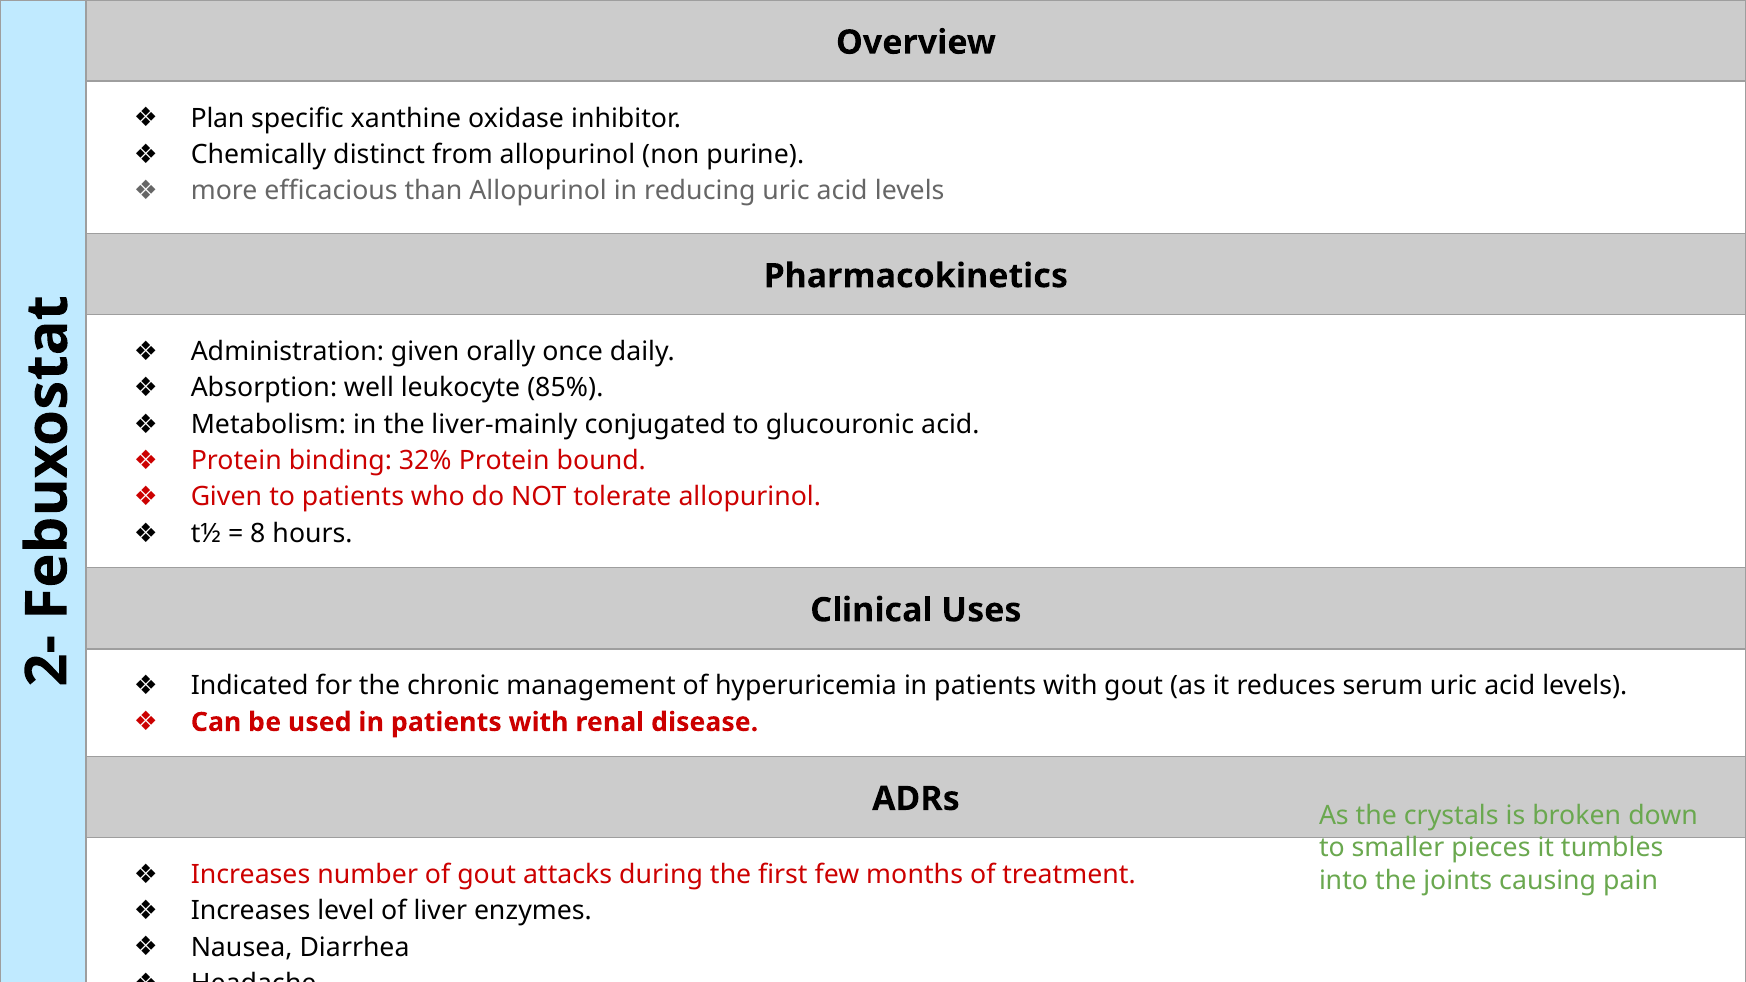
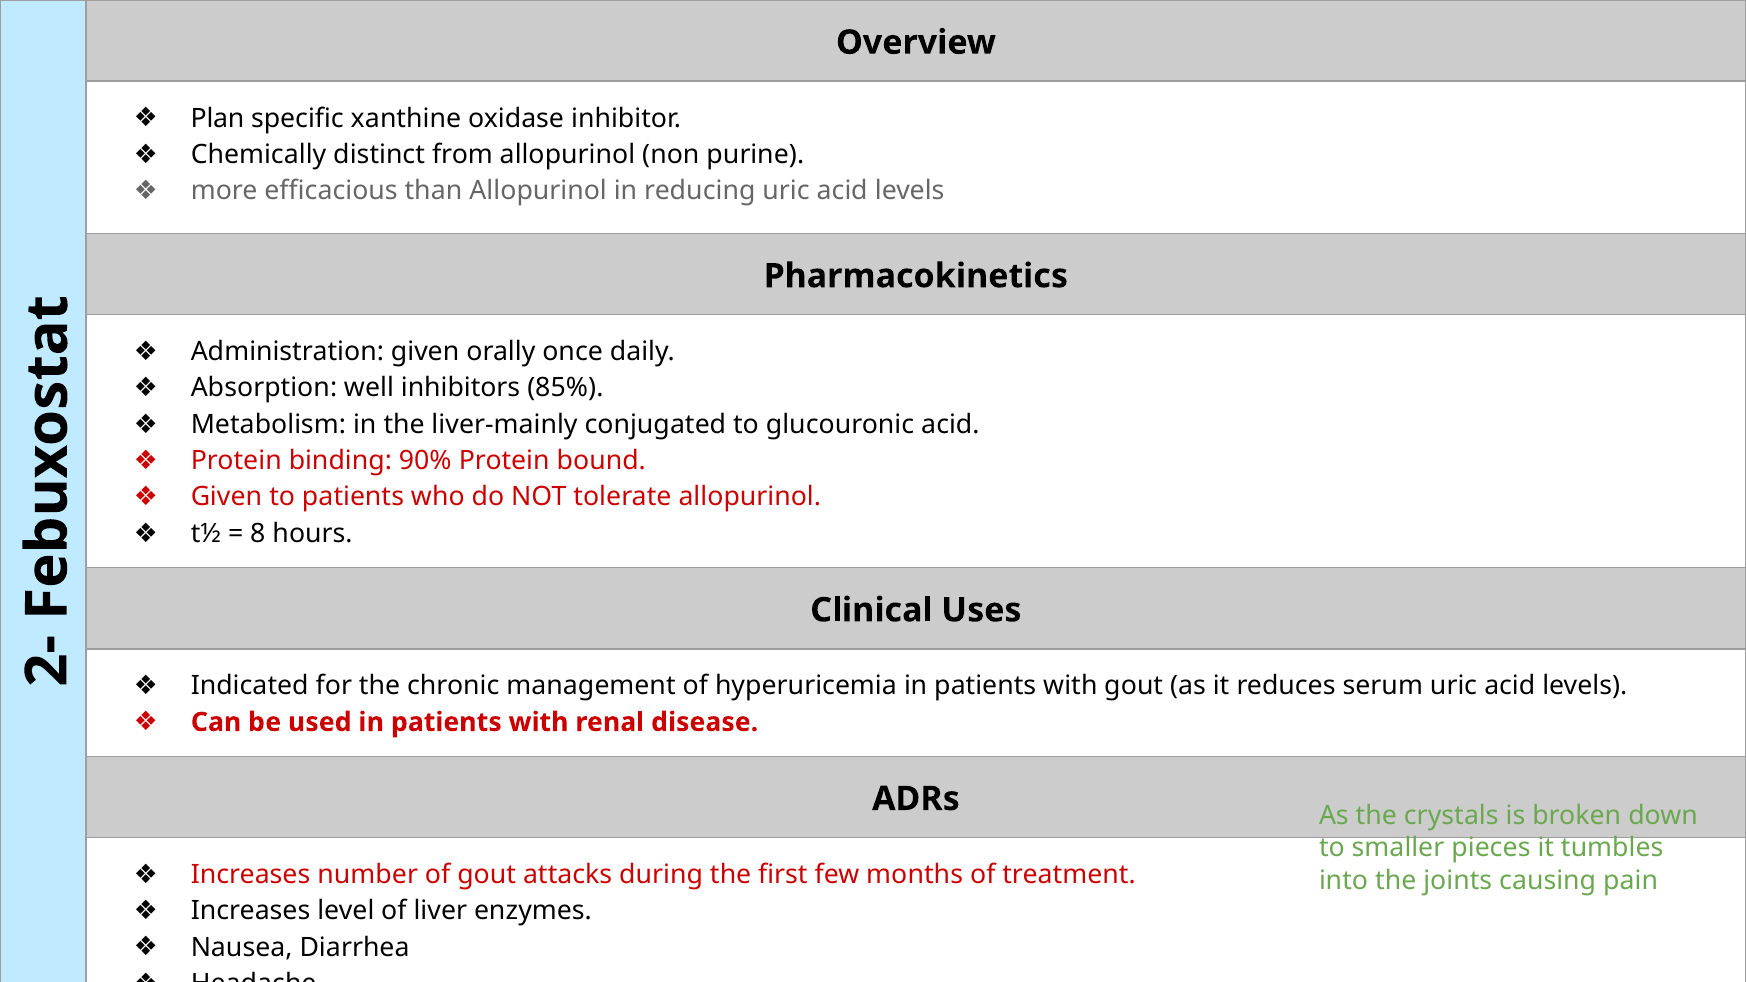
leukocyte: leukocyte -> inhibitors (461, 388)
32%: 32% -> 90% (425, 461)
